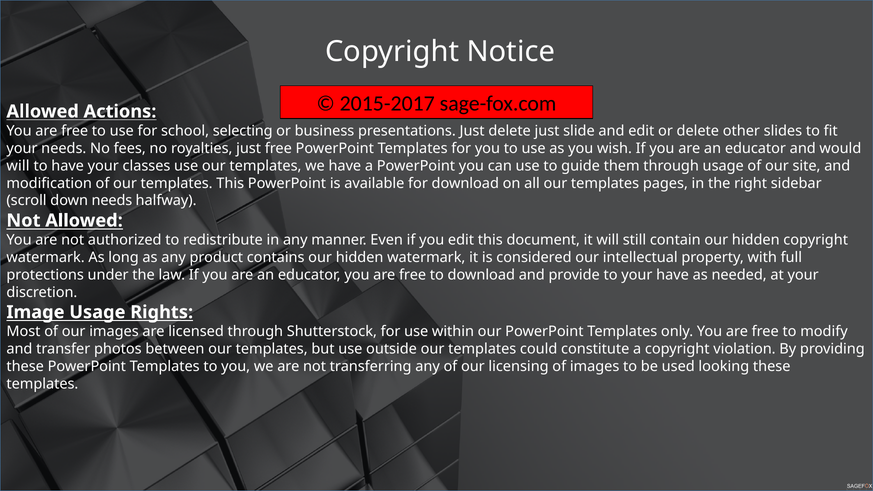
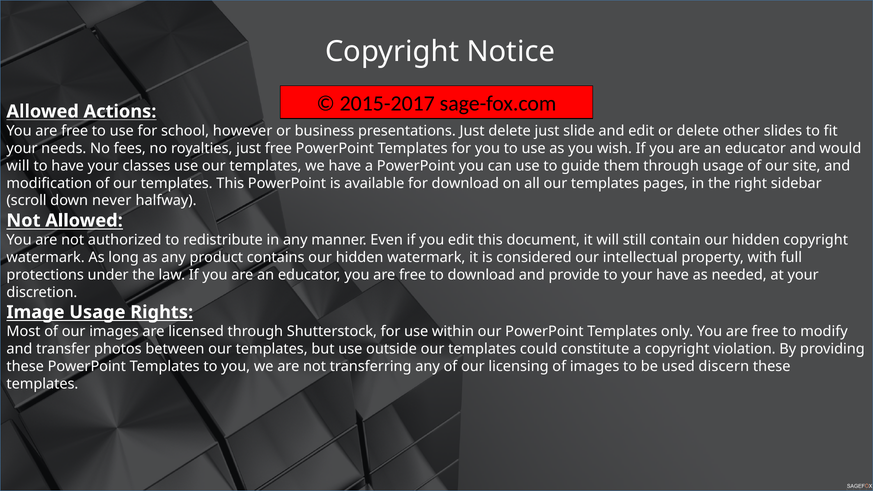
selecting: selecting -> however (243, 131)
down needs: needs -> never (112, 201)
looking: looking -> discern (724, 367)
